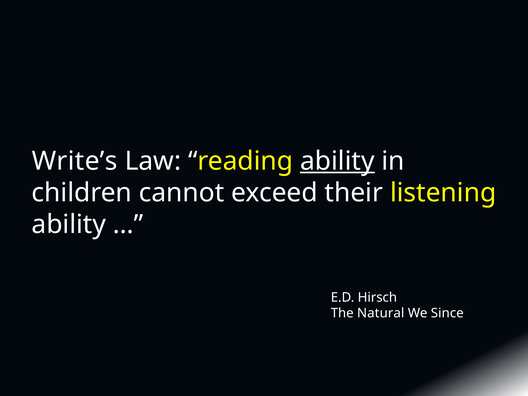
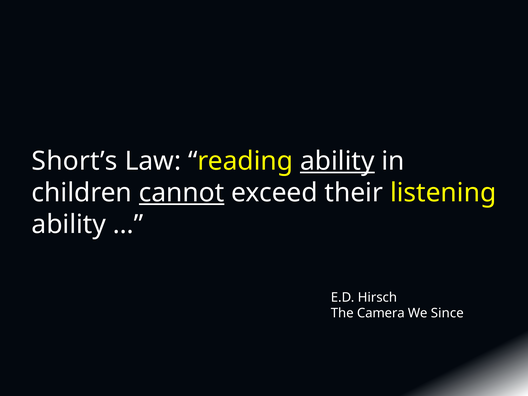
Write’s: Write’s -> Short’s (75, 161)
cannot underline: none -> present (182, 193)
Natural: Natural -> Camera (381, 313)
